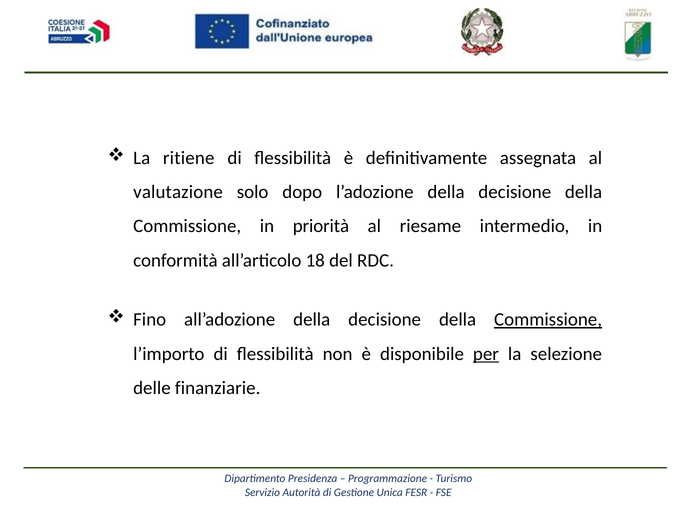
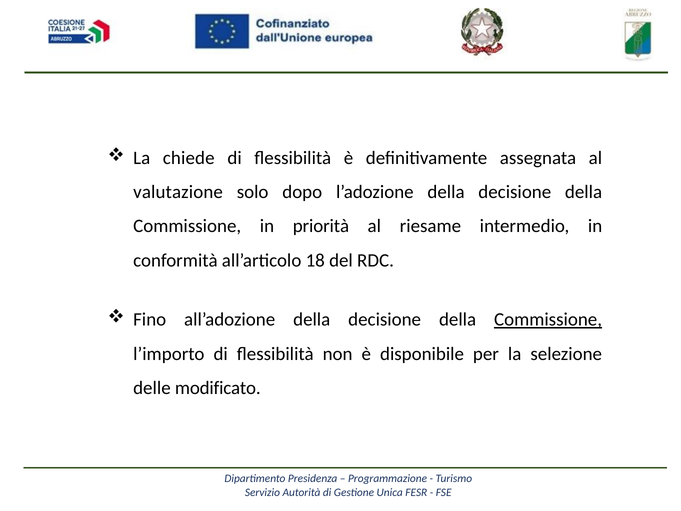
ritiene: ritiene -> chiede (189, 158)
per underline: present -> none (486, 354)
finanziarie: finanziarie -> modificato (218, 388)
